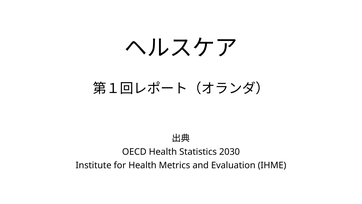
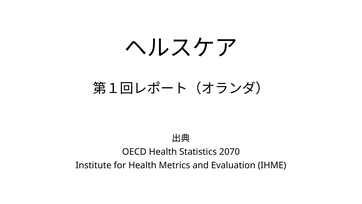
2030: 2030 -> 2070 (230, 152)
